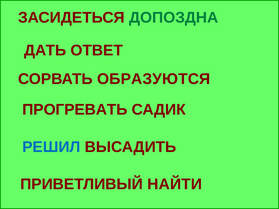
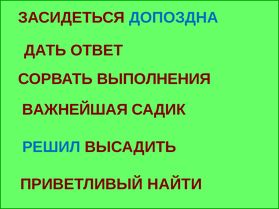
ДОПОЗДНА colour: green -> blue (174, 18)
ОБРАЗУЮТСЯ: ОБРАЗУЮТСЯ -> ВЫПОЛНЕНИЯ (154, 79)
ПРОГРЕВАТЬ: ПРОГРЕВАТЬ -> ВАЖНЕЙШАЯ (75, 110)
